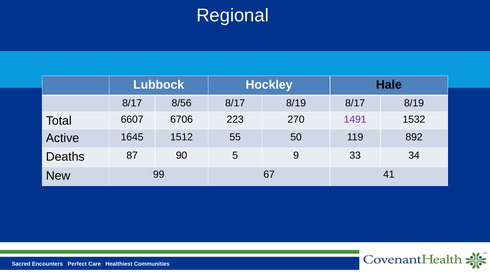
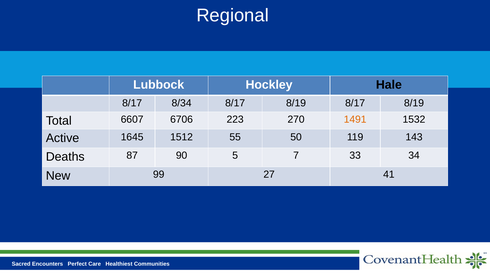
8/56: 8/56 -> 8/34 (182, 103)
1491 colour: purple -> orange (355, 119)
892: 892 -> 143 (414, 137)
9: 9 -> 7 (296, 155)
67: 67 -> 27 (269, 174)
